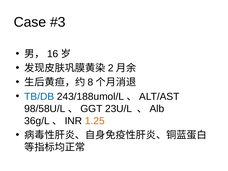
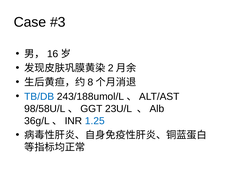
1.25 colour: orange -> blue (95, 121)
